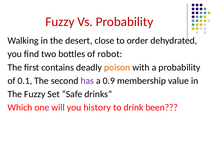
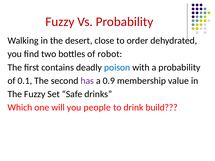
poison colour: orange -> blue (117, 67)
history: history -> people (97, 108)
been: been -> build (162, 108)
